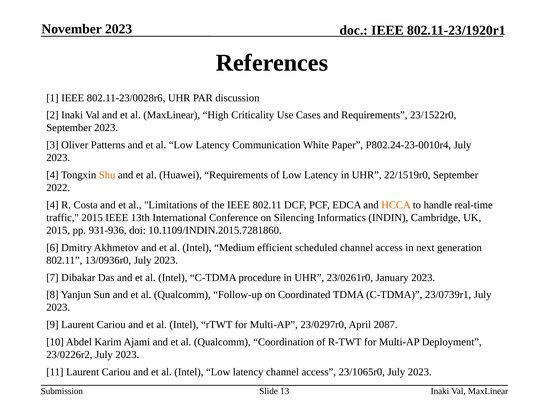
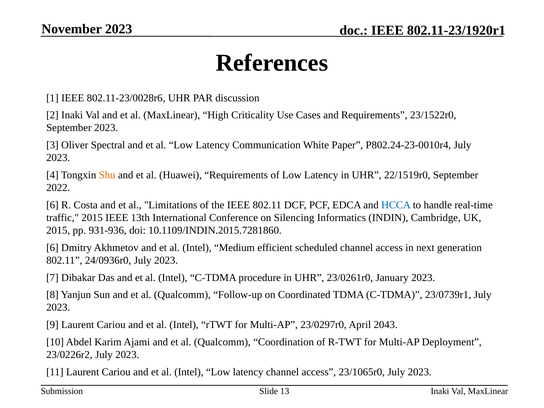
Patterns: Patterns -> Spectral (108, 145)
4: 4 -> 6 (52, 205)
HCCA colour: orange -> blue (396, 205)
13/0936r0: 13/0936r0 -> 24/0936r0 (108, 260)
2087: 2087 -> 2043 (386, 325)
